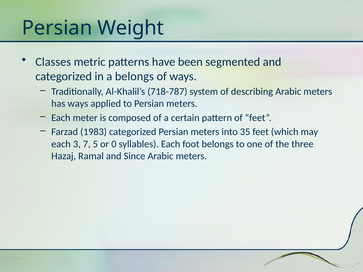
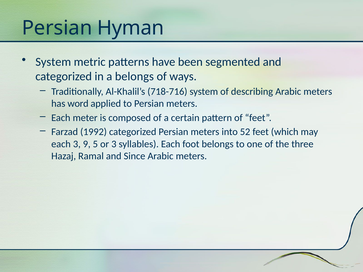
Weight: Weight -> Hyman (131, 28)
Classes: Classes -> System (53, 62)
718-787: 718-787 -> 718-716 (167, 92)
has ways: ways -> word (78, 104)
1983: 1983 -> 1992 (94, 132)
35: 35 -> 52 (245, 132)
7: 7 -> 9 (87, 144)
or 0: 0 -> 3 (114, 144)
